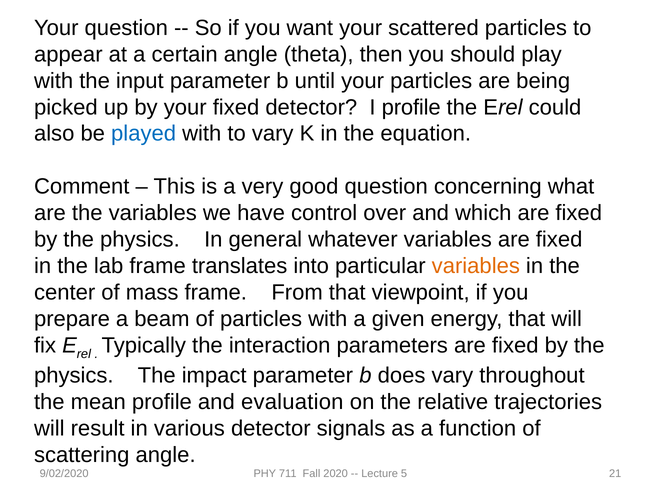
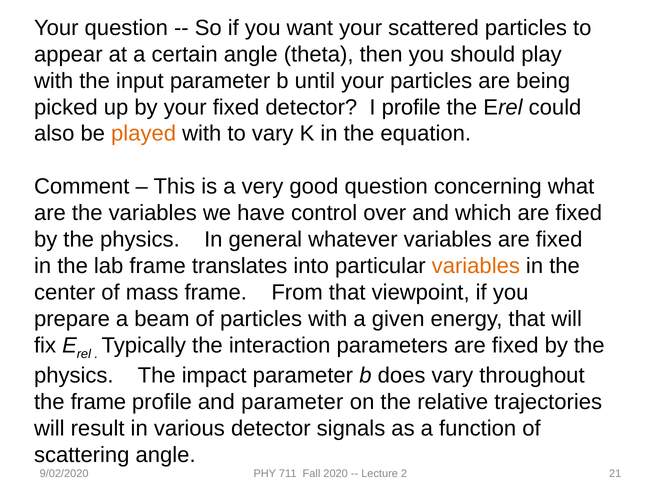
played colour: blue -> orange (144, 134)
the mean: mean -> frame (98, 402)
and evaluation: evaluation -> parameter (292, 402)
5: 5 -> 2 (404, 473)
